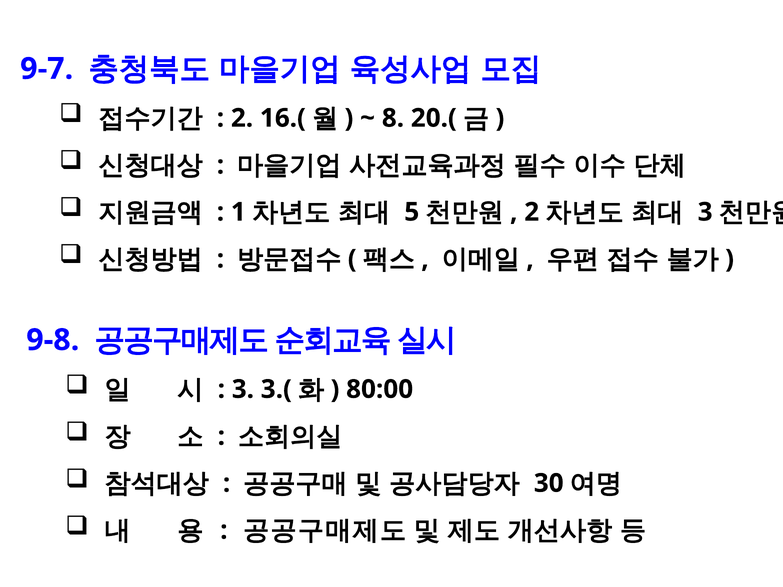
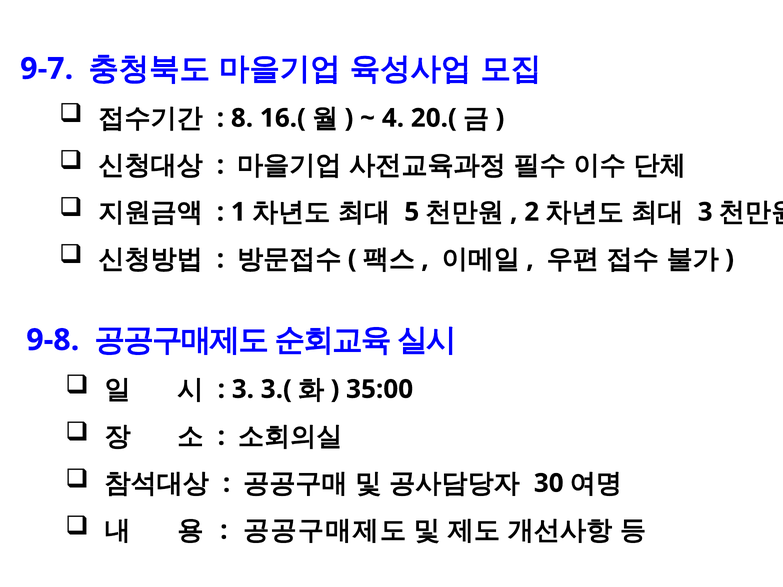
2: 2 -> 8 (242, 118)
8: 8 -> 4 (393, 118)
80:00: 80:00 -> 35:00 (380, 389)
